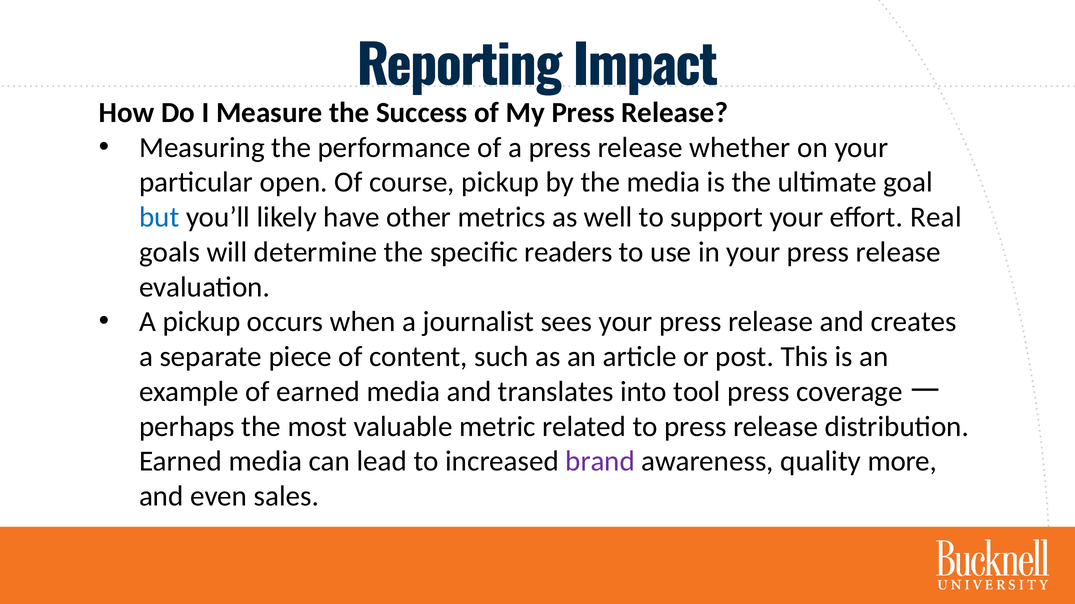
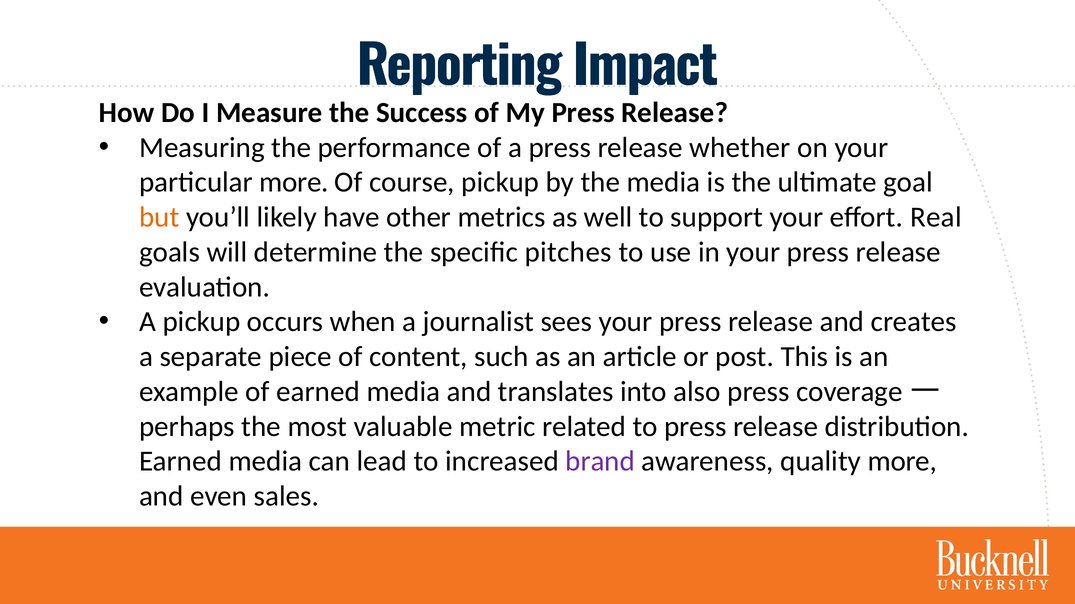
particular open: open -> more (294, 183)
but colour: blue -> orange (159, 218)
readers: readers -> pitches (568, 252)
tool: tool -> also (697, 392)
